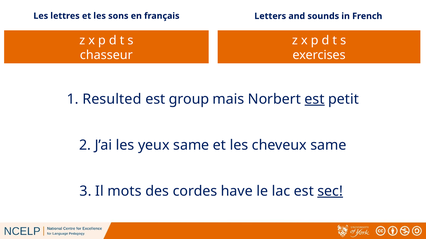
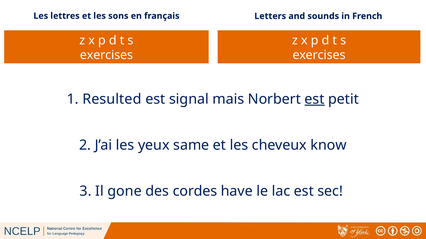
chasseur: chasseur -> exercises (106, 55)
group: group -> signal (189, 99)
cheveux same: same -> know (329, 145)
mots: mots -> gone (125, 192)
sec underline: present -> none (330, 192)
